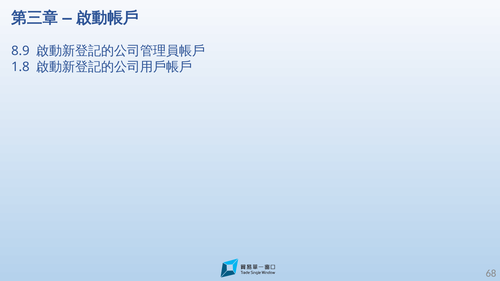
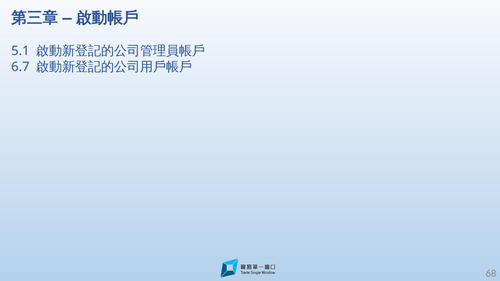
8.9: 8.9 -> 5.1 (20, 51)
1.8: 1.8 -> 6.7 (20, 67)
